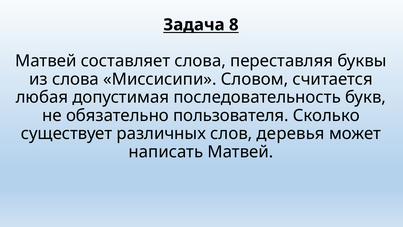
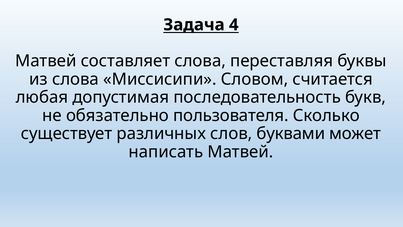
8: 8 -> 4 (234, 25)
деревья: деревья -> буквами (291, 134)
